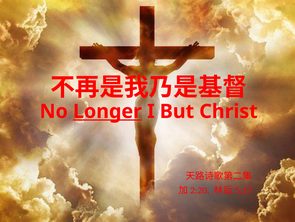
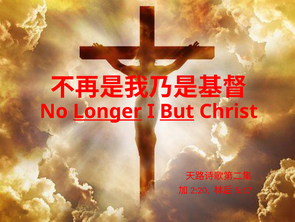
But underline: none -> present (177, 111)
